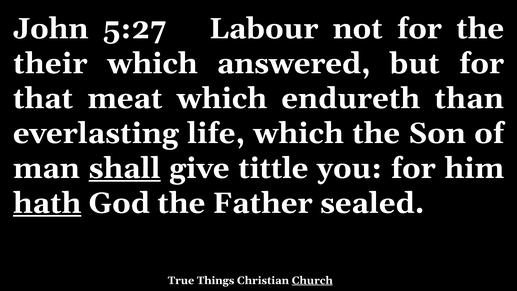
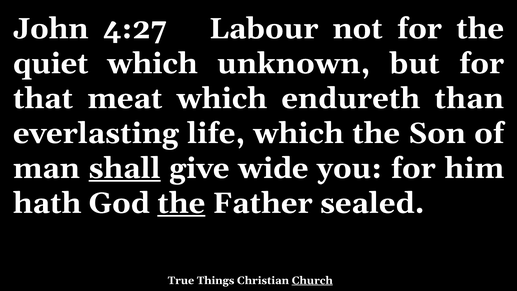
5:27: 5:27 -> 4:27 (135, 29)
their: their -> quiet (51, 64)
answered: answered -> unknown (294, 64)
tittle: tittle -> wide (273, 168)
hath underline: present -> none (47, 203)
the underline: none -> present (181, 203)
